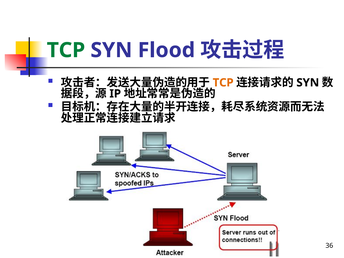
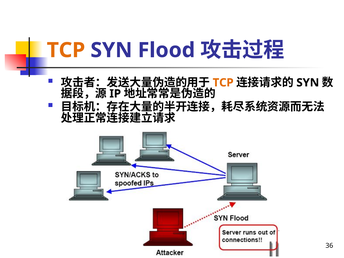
TCP colour: green -> orange (66, 50)
